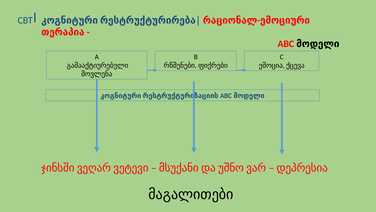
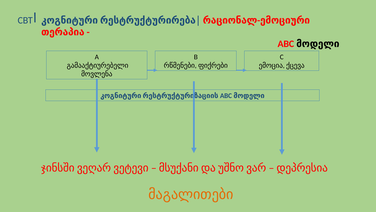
მაგალითები colour: black -> orange (191, 194)
